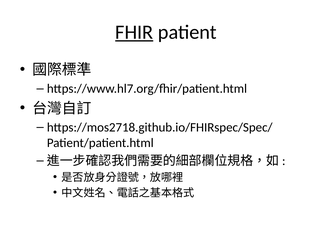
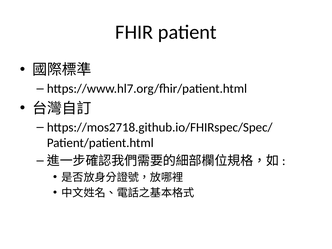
FHIR underline: present -> none (134, 32)
